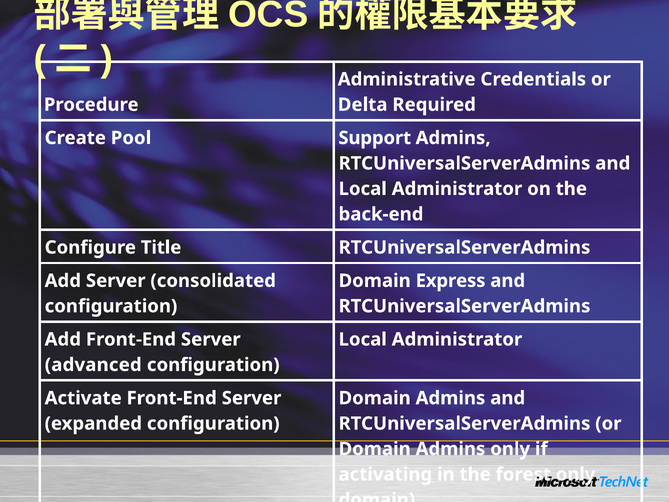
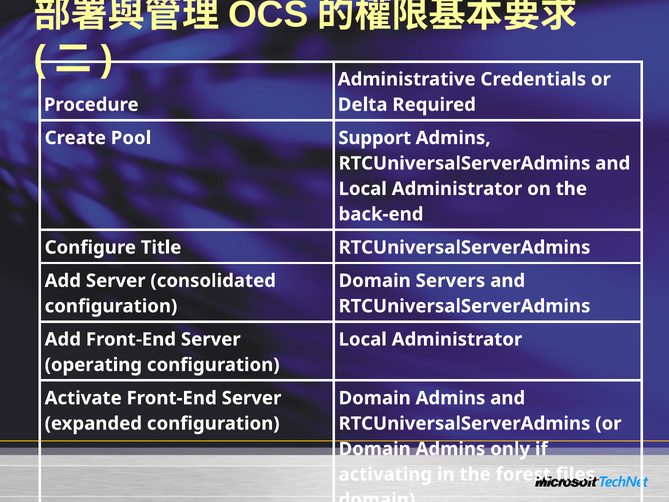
Express: Express -> Servers (450, 281)
advanced: advanced -> operating (93, 365)
forest only: only -> files (575, 474)
